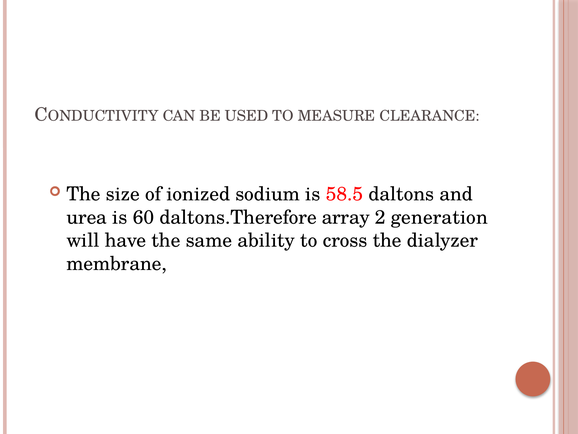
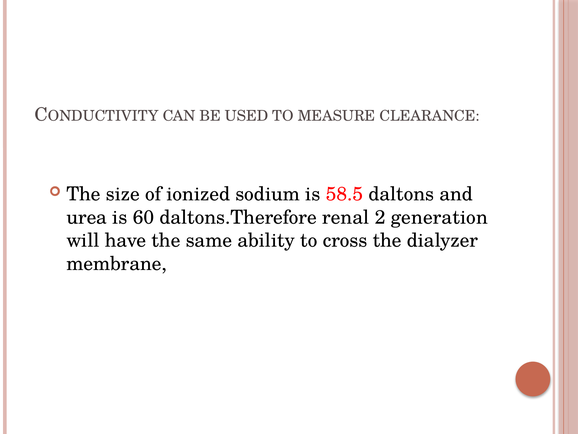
array: array -> renal (346, 217)
